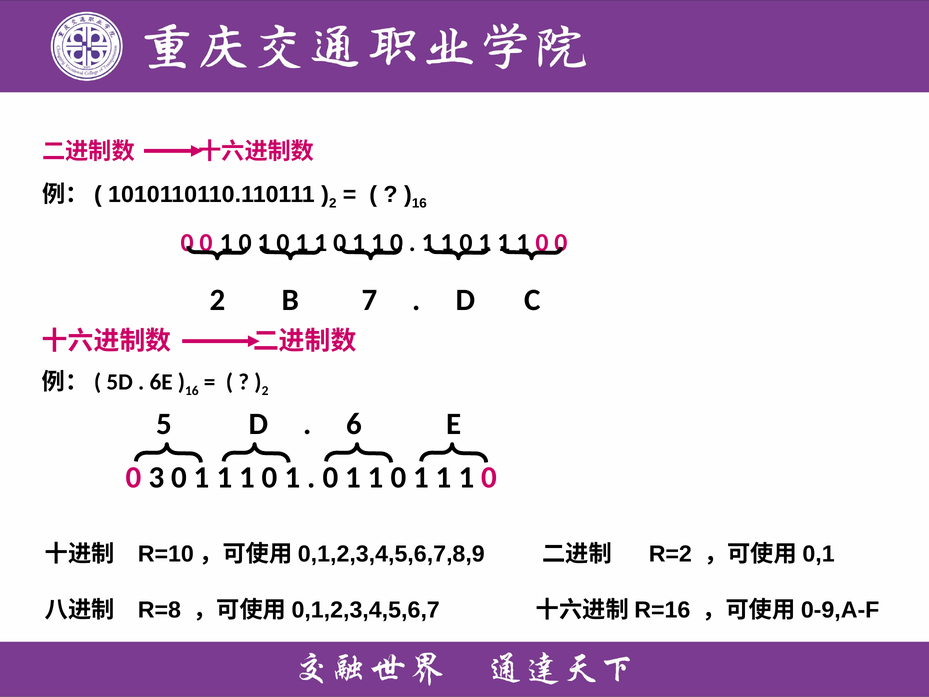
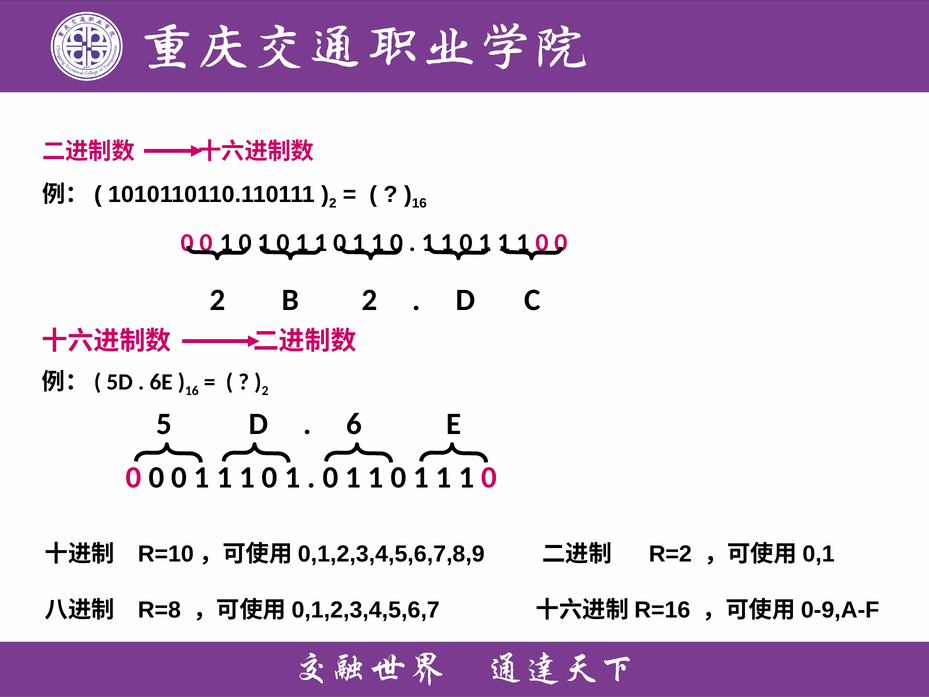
B 7: 7 -> 2 (370, 300)
3: 3 -> 0 (156, 478)
